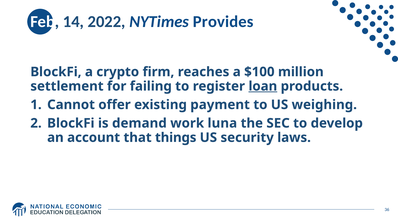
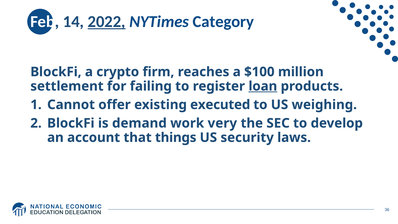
2022 underline: none -> present (107, 22)
Provides: Provides -> Category (223, 22)
payment: payment -> executed (220, 105)
luna: luna -> very (222, 123)
